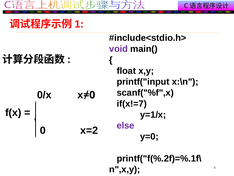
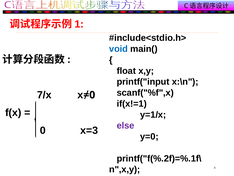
void colour: purple -> blue (118, 49)
0/x: 0/x -> 7/x (44, 95)
if(x!=7: if(x!=7 -> if(x!=1 (132, 103)
x=2: x=2 -> x=3 (89, 130)
